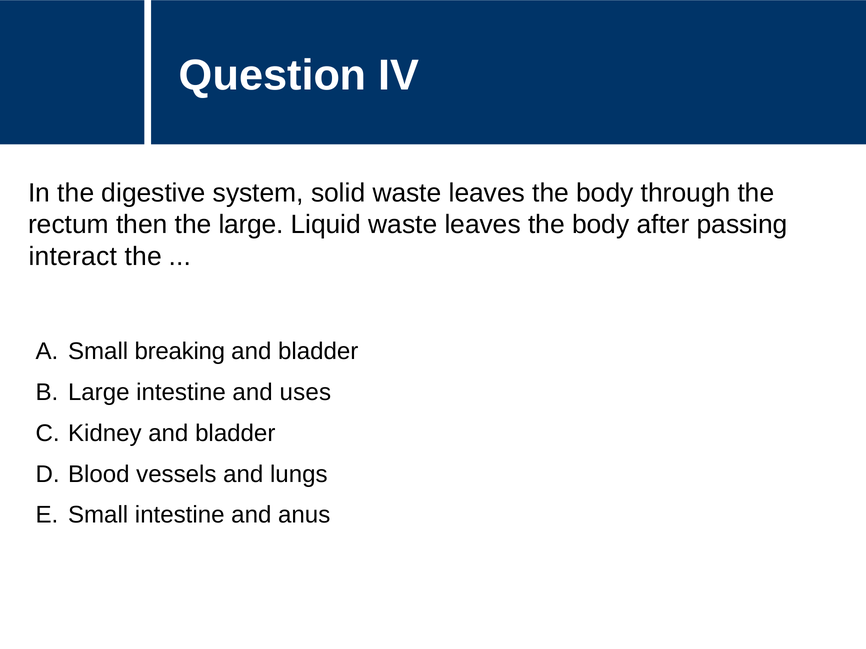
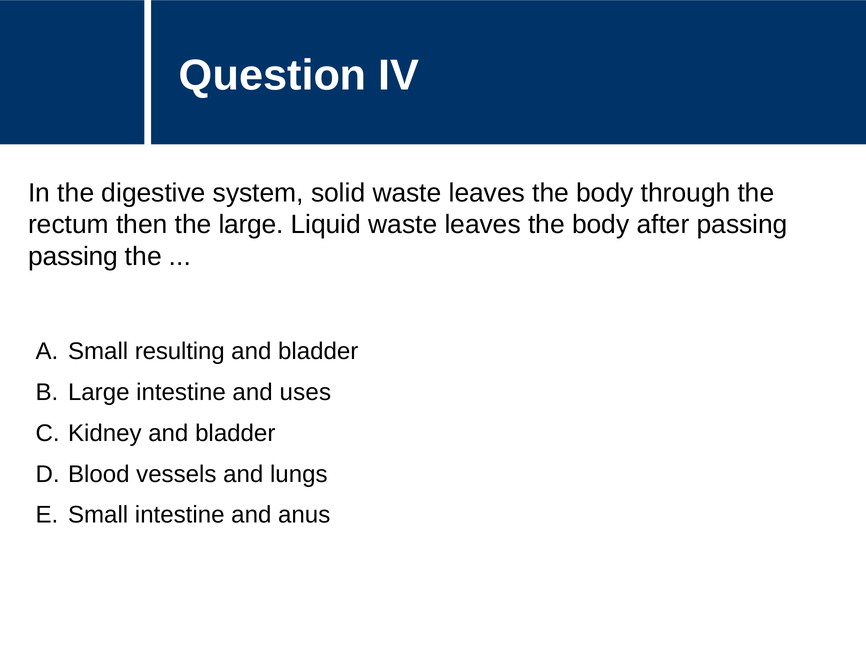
interact: interact -> passing (73, 257)
breaking: breaking -> resulting (180, 352)
